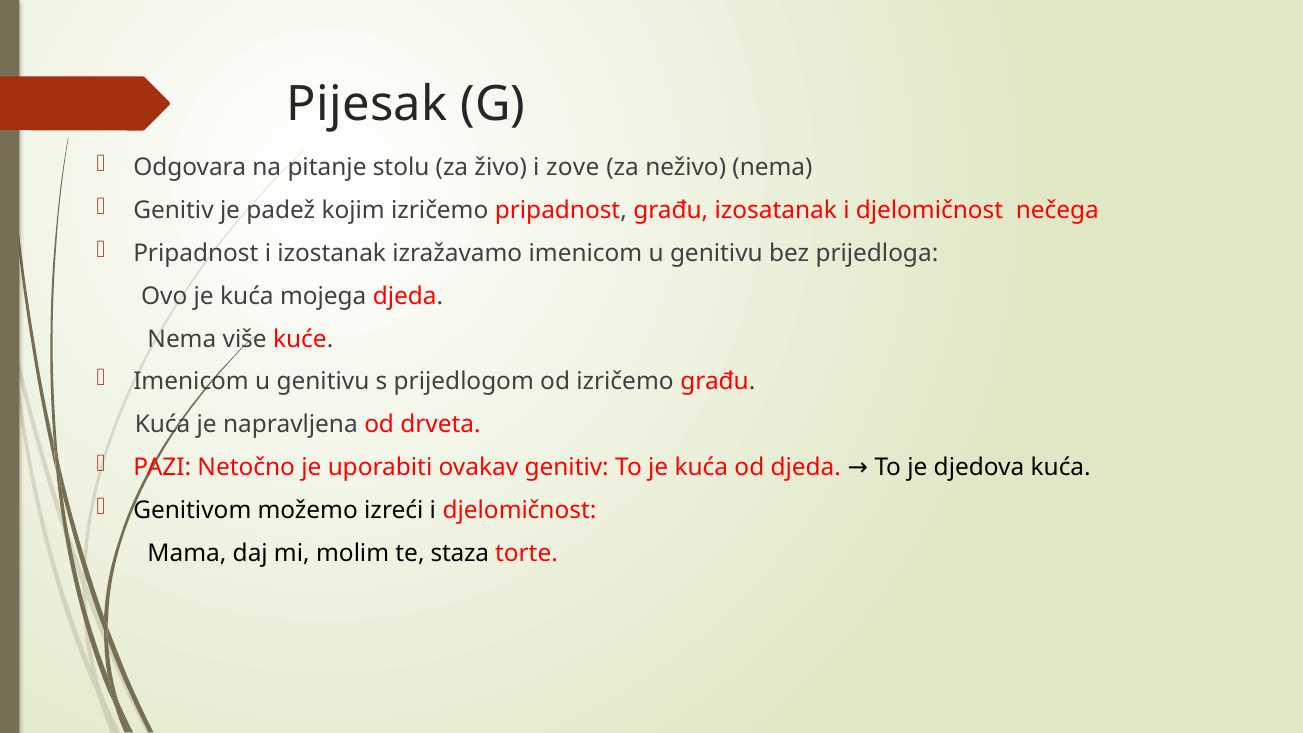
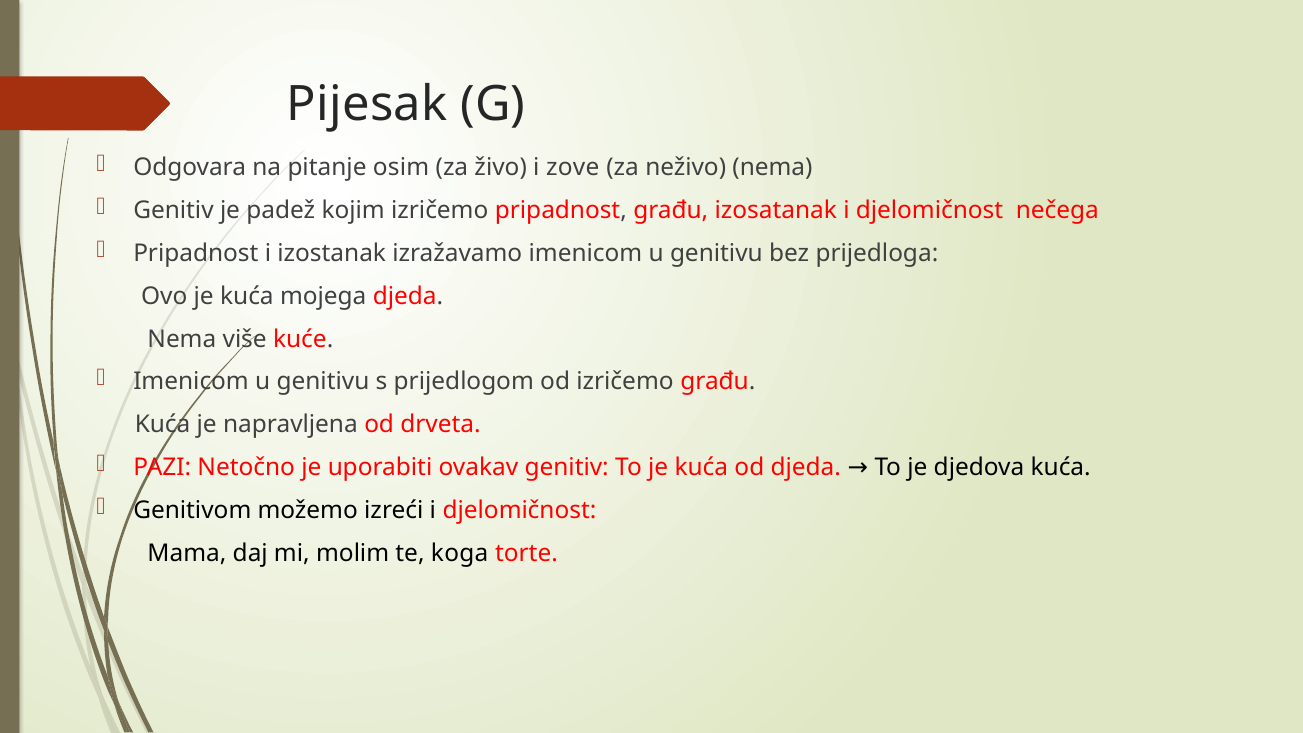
stolu: stolu -> osim (401, 167)
staza: staza -> koga (460, 553)
